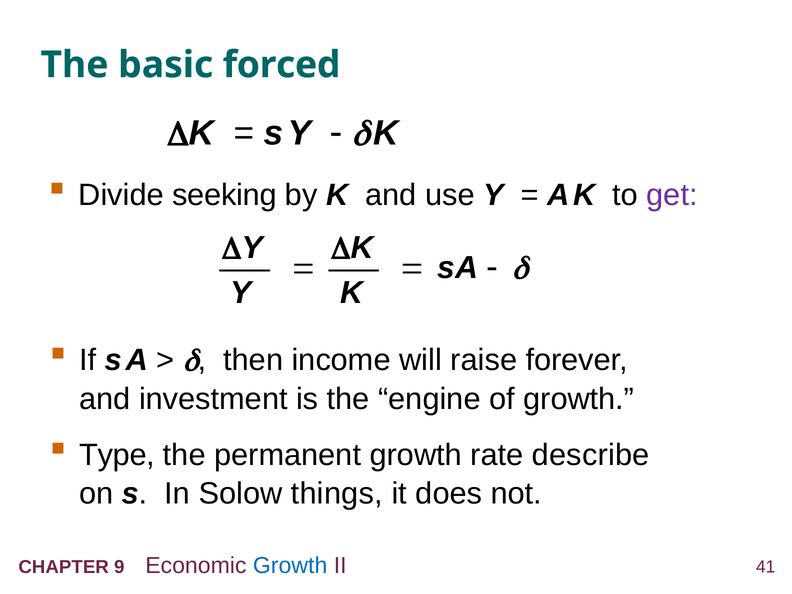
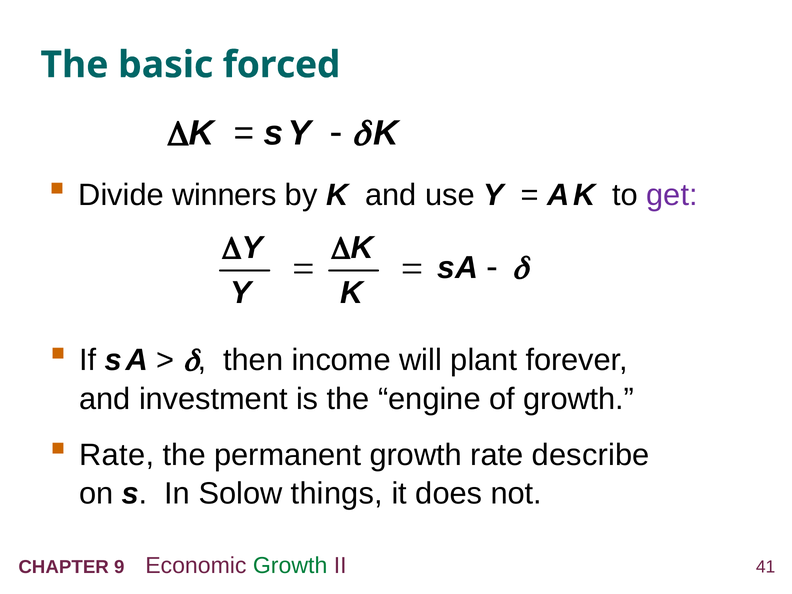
seeking: seeking -> winners (224, 195)
raise: raise -> plant (484, 360)
Type: Type -> Rate (117, 455)
Growth colour: blue -> green (290, 566)
